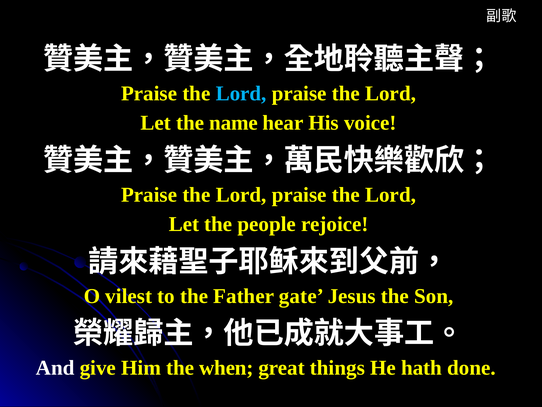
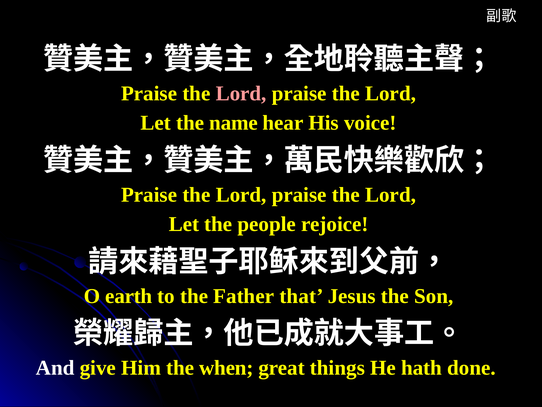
Lord colour: light blue -> pink (241, 93)
vilest: vilest -> earth (129, 296)
gate: gate -> that (301, 296)
